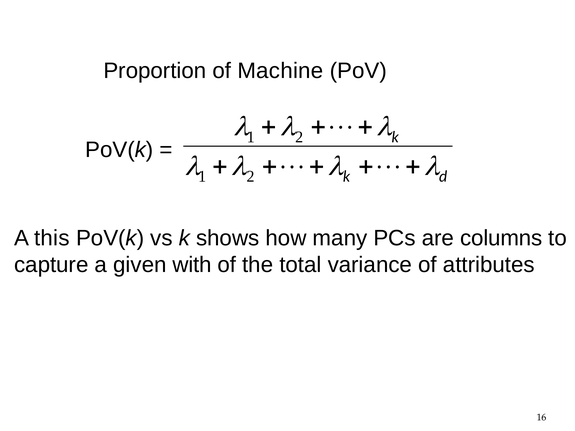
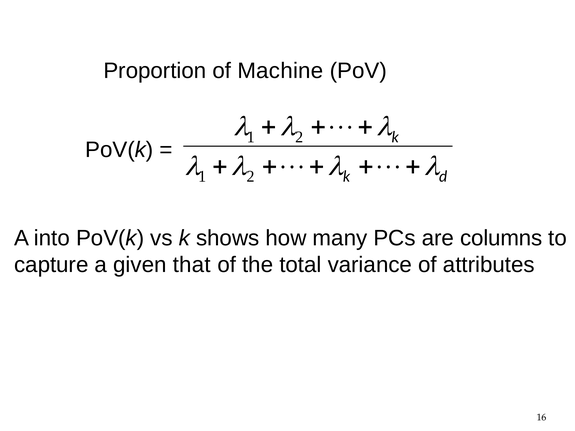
this: this -> into (52, 238)
with: with -> that (192, 265)
